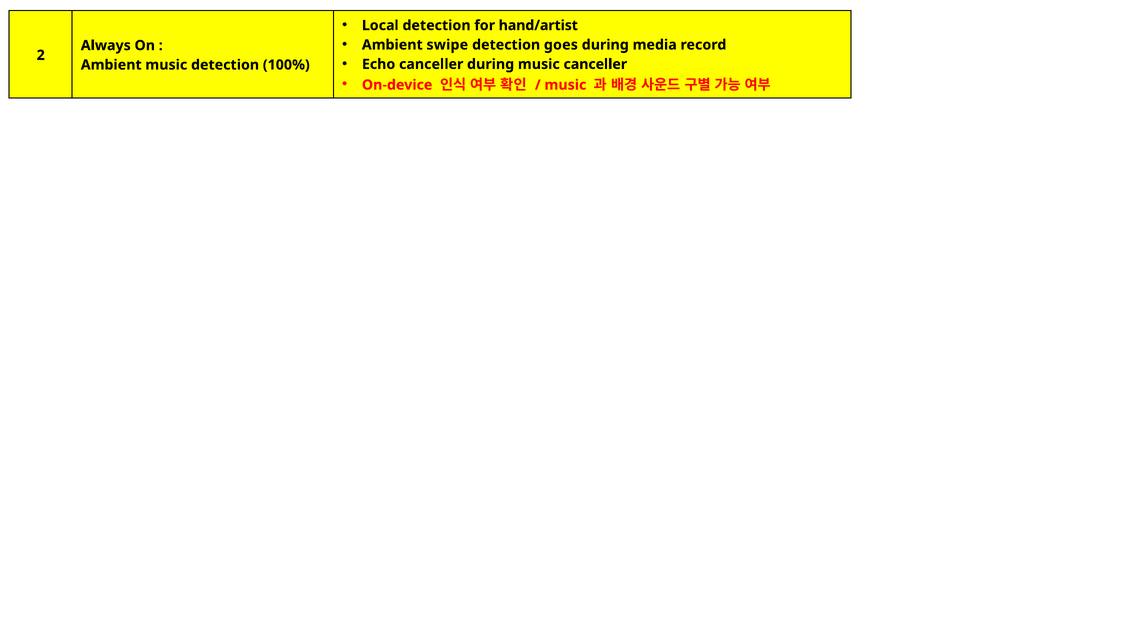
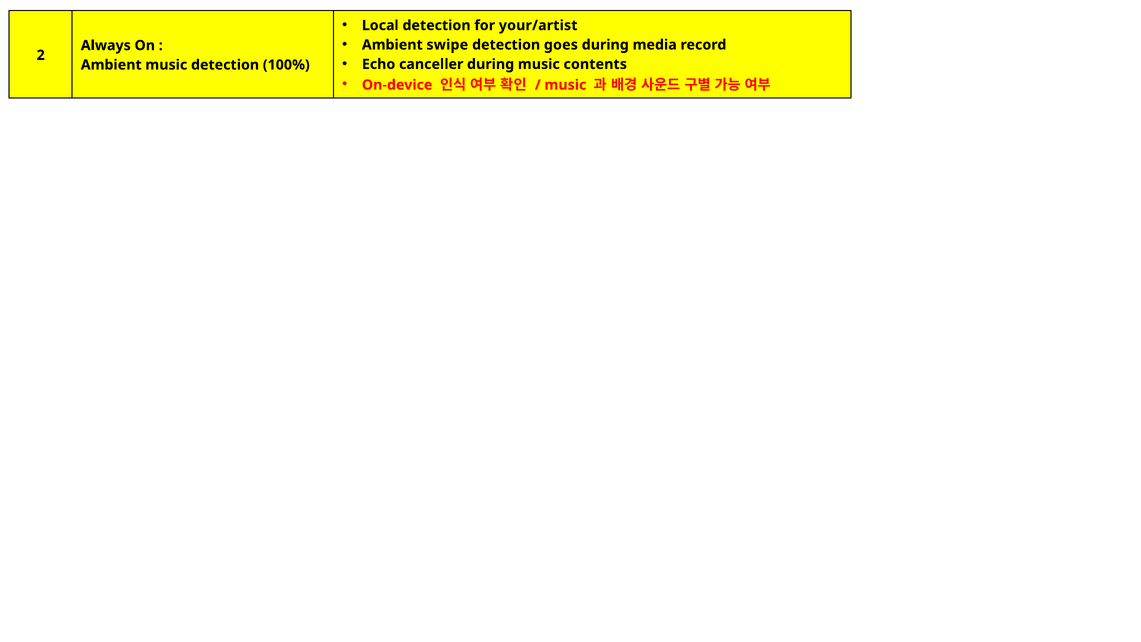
hand/artist: hand/artist -> your/artist (538, 25)
music canceller: canceller -> contents (595, 64)
